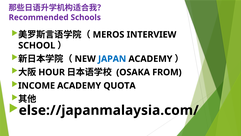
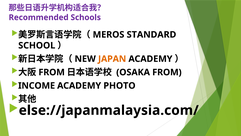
INTERVIEW: INTERVIEW -> STANDARD (151, 35)
JAPAN colour: blue -> orange (112, 59)
HOUR: HOUR -> FROM (52, 72)
QUOTA: QUOTA -> PHOTO (119, 85)
